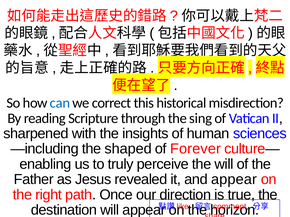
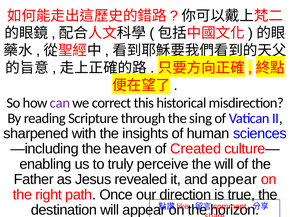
can colour: blue -> purple (60, 103)
shaped: shaped -> heaven (128, 149)
Forever: Forever -> Created (196, 149)
